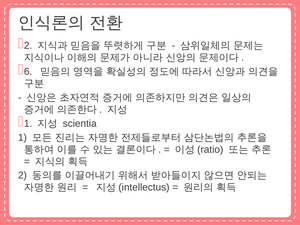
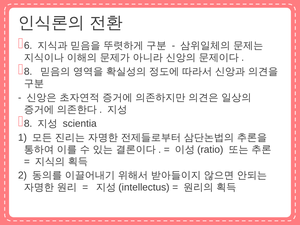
2: 2 -> 6 (28, 45)
6: 6 -> 8 (28, 71)
1: 1 -> 8 (28, 123)
